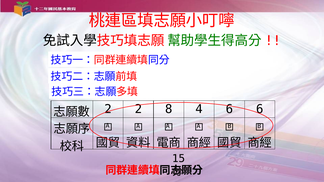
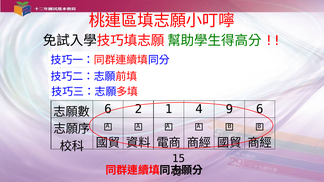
2: 2 -> 6 (108, 109)
8: 8 -> 1 (169, 109)
4 6: 6 -> 9 (229, 109)
